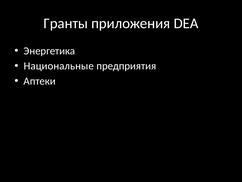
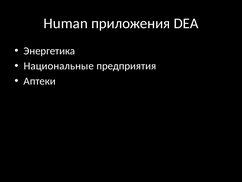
Гранты: Гранты -> Human (66, 23)
